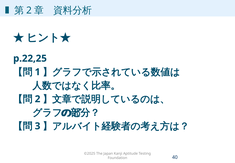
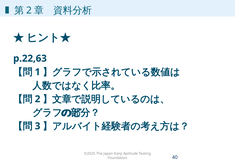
p.22,25: p.22,25 -> p.22,63 (30, 58)
